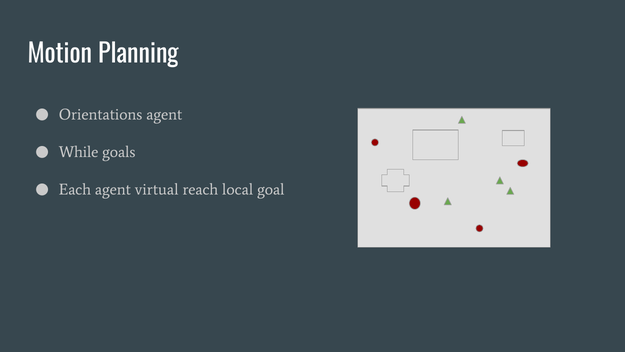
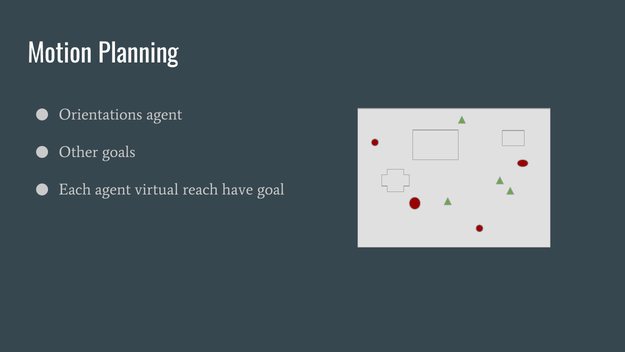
While: While -> Other (79, 152)
local: local -> have (238, 189)
